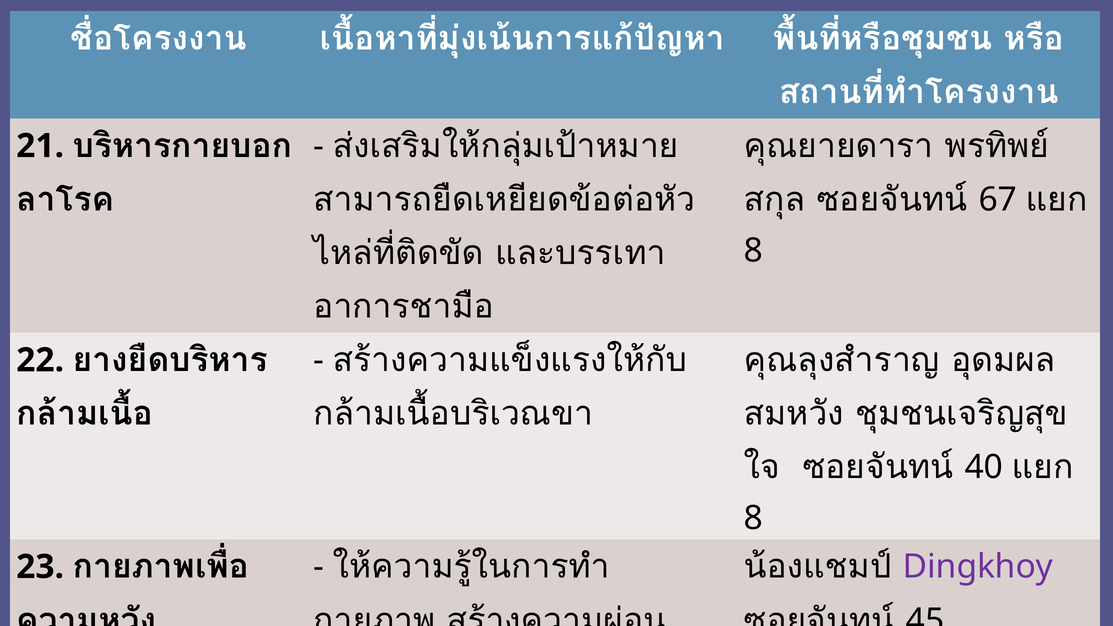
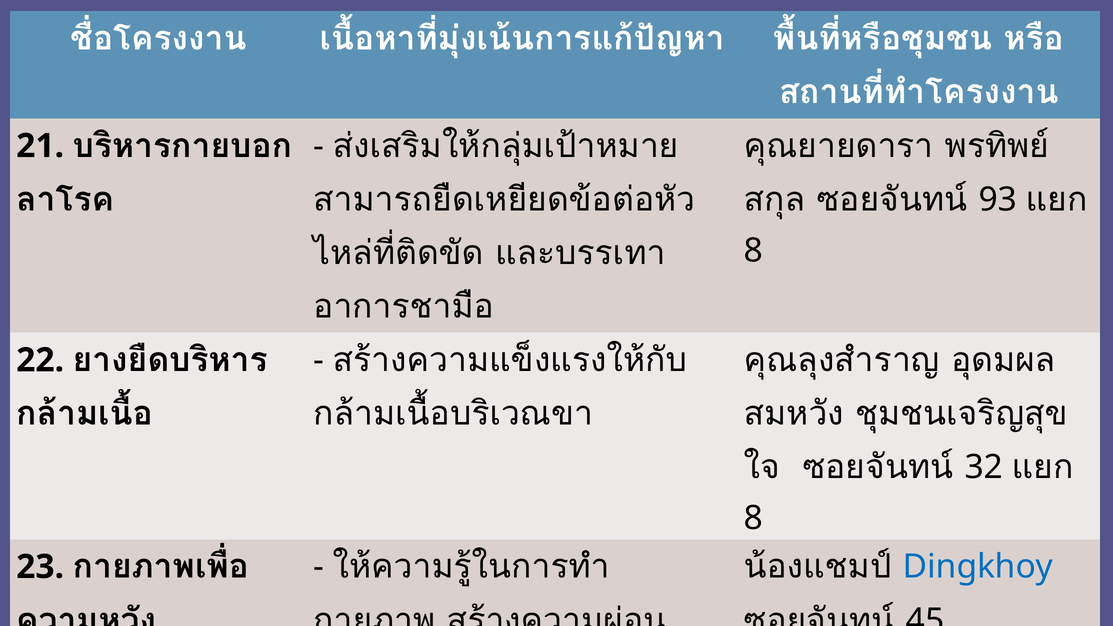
67: 67 -> 93 (998, 200)
40: 40 -> 32 (984, 467)
Dingkhoy colour: purple -> blue (978, 567)
